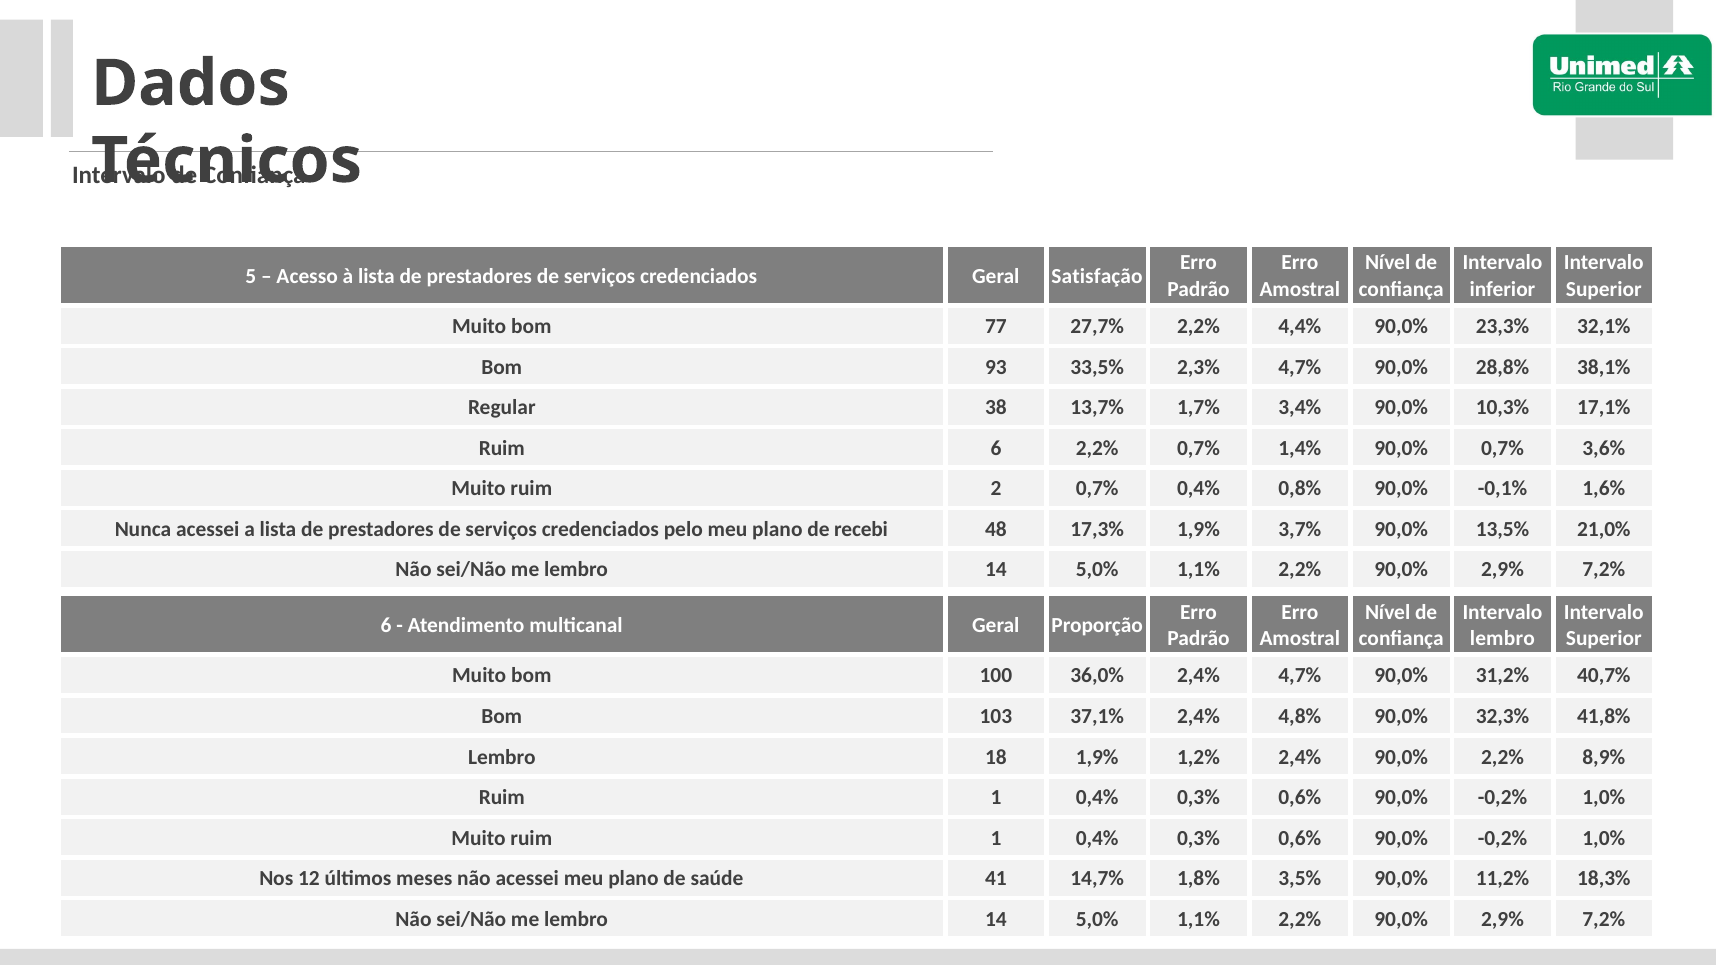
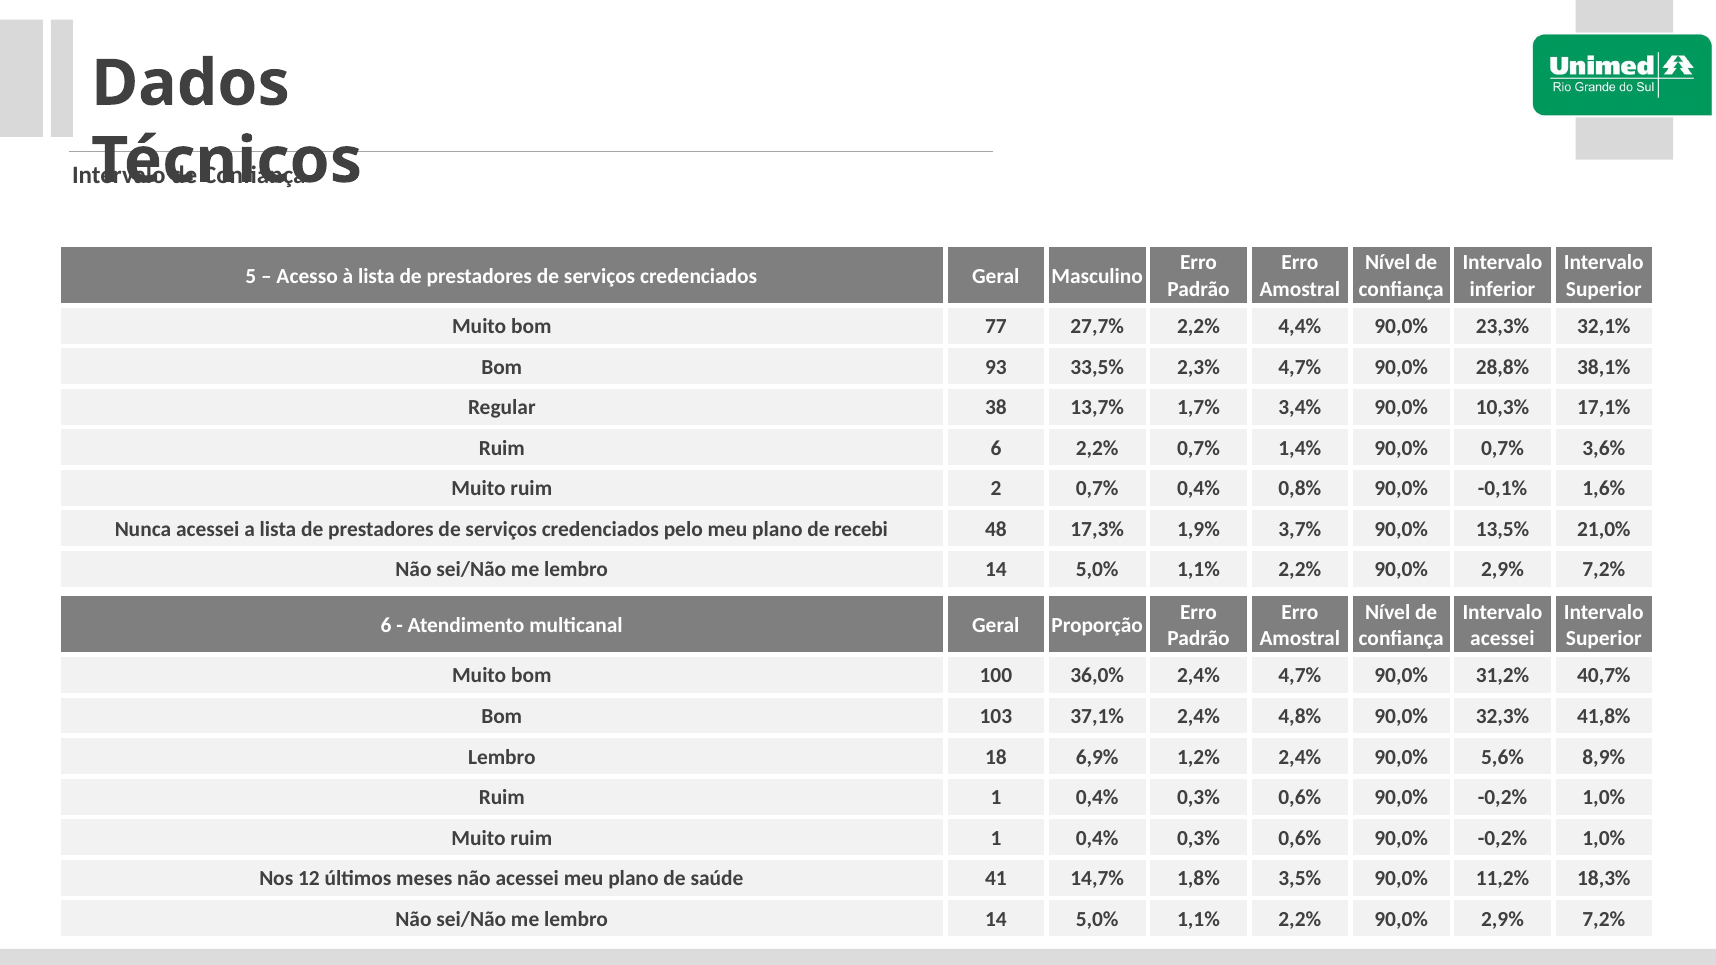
Satisfação: Satisfação -> Masculino (1097, 276)
lembro: lembro -> acessei (1502, 638)
18 1,9%: 1,9% -> 6,9% (1097, 757)
90,0% 2,2%: 2,2% -> 5,6% (1503, 757)
